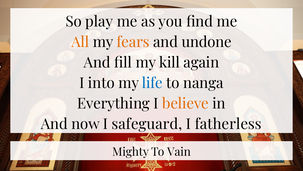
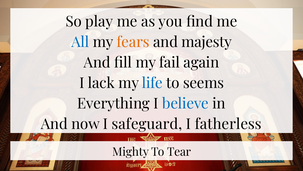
All colour: orange -> blue (80, 42)
undone: undone -> majesty (207, 42)
kill: kill -> fail (169, 62)
into: into -> lack (101, 83)
nanga: nanga -> seems (203, 83)
believe colour: orange -> blue (185, 103)
Vain: Vain -> Tear (179, 152)
